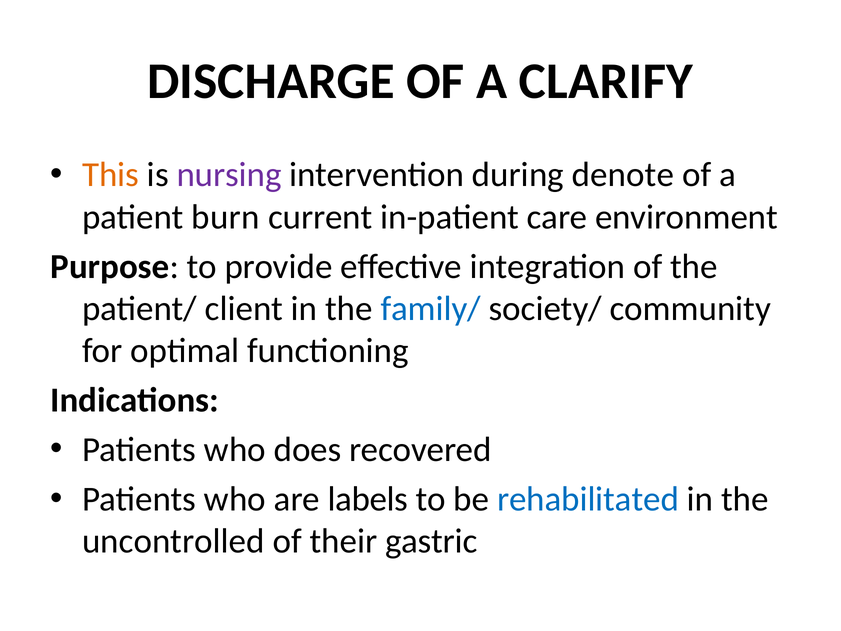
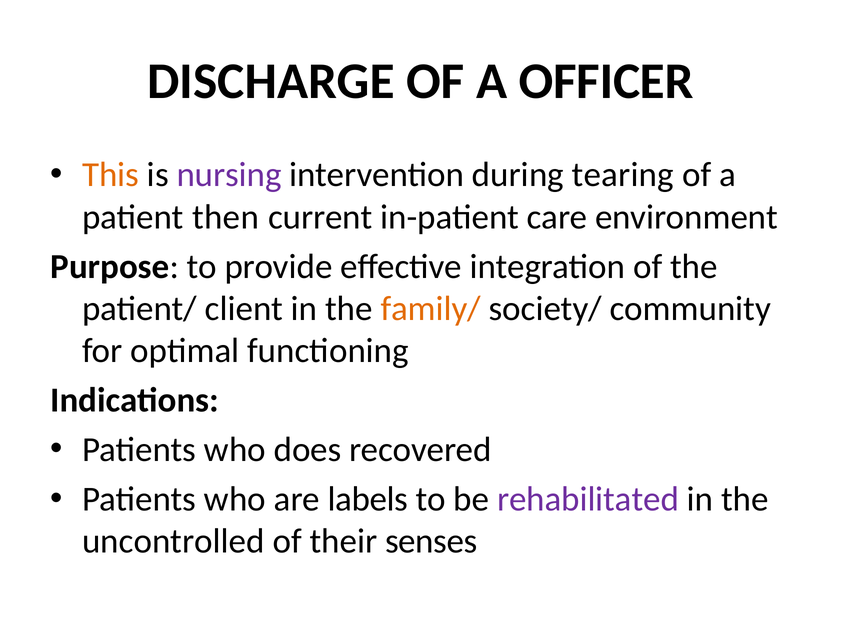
CLARIFY: CLARIFY -> OFFICER (606, 81)
denote: denote -> tearing (623, 175)
burn: burn -> then (226, 217)
family/ colour: blue -> orange (431, 308)
rehabilitated colour: blue -> purple (588, 499)
gastric: gastric -> senses (431, 541)
